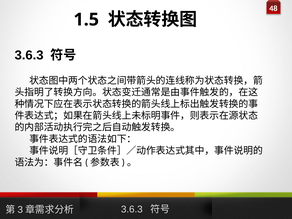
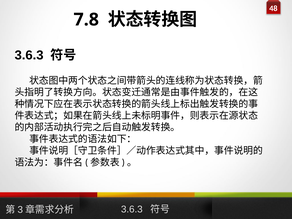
1.5: 1.5 -> 7.8 (86, 20)
